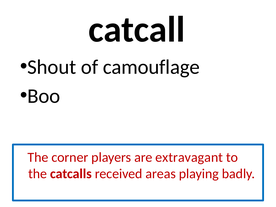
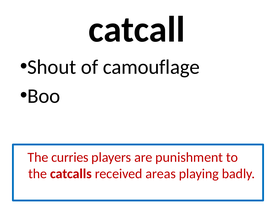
corner: corner -> curries (70, 157)
extravagant: extravagant -> punishment (189, 157)
